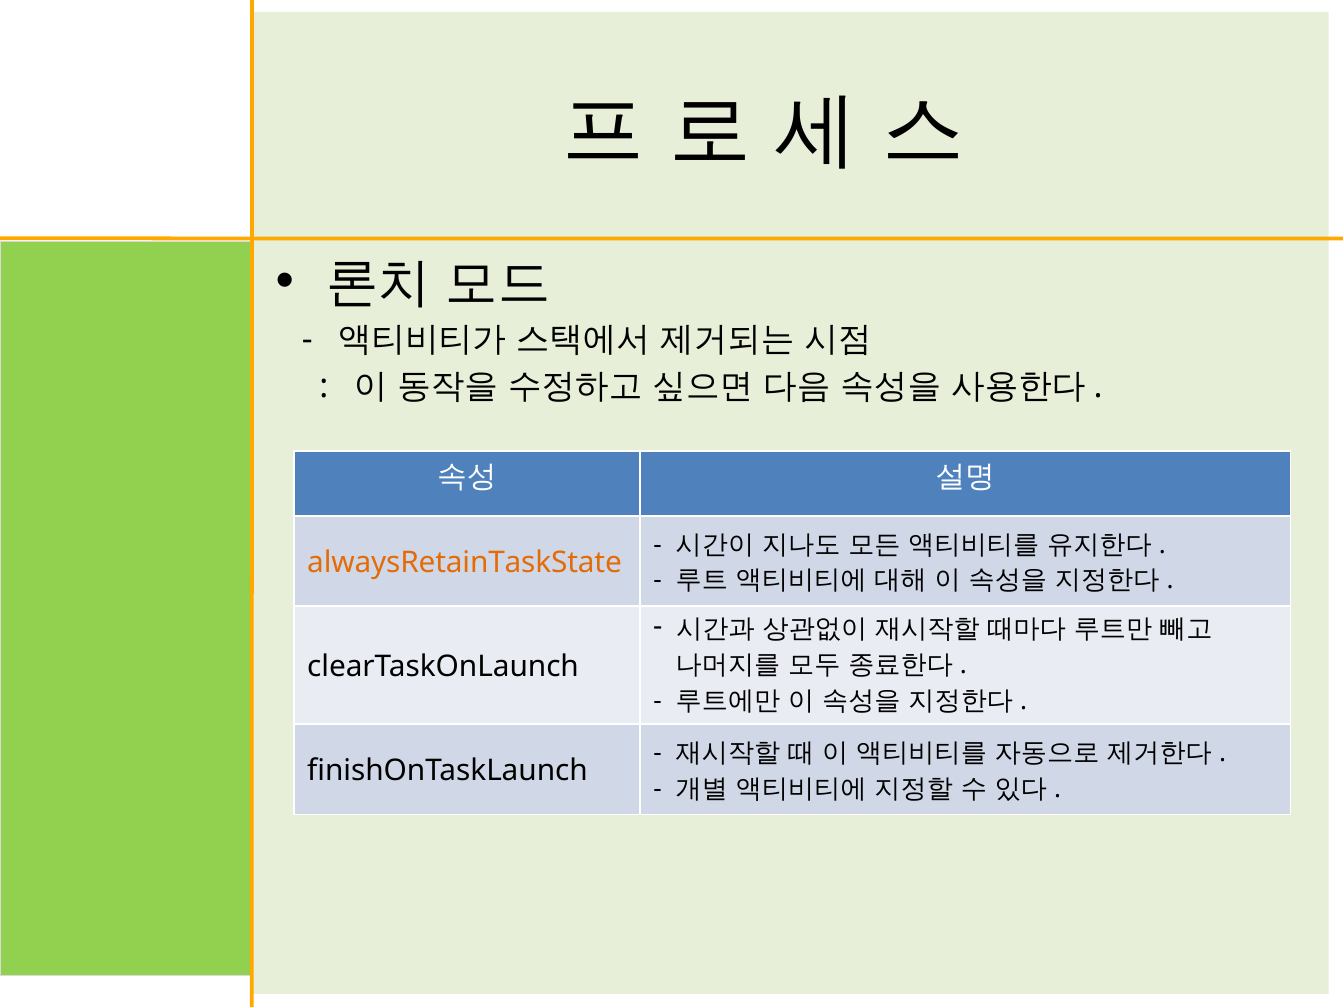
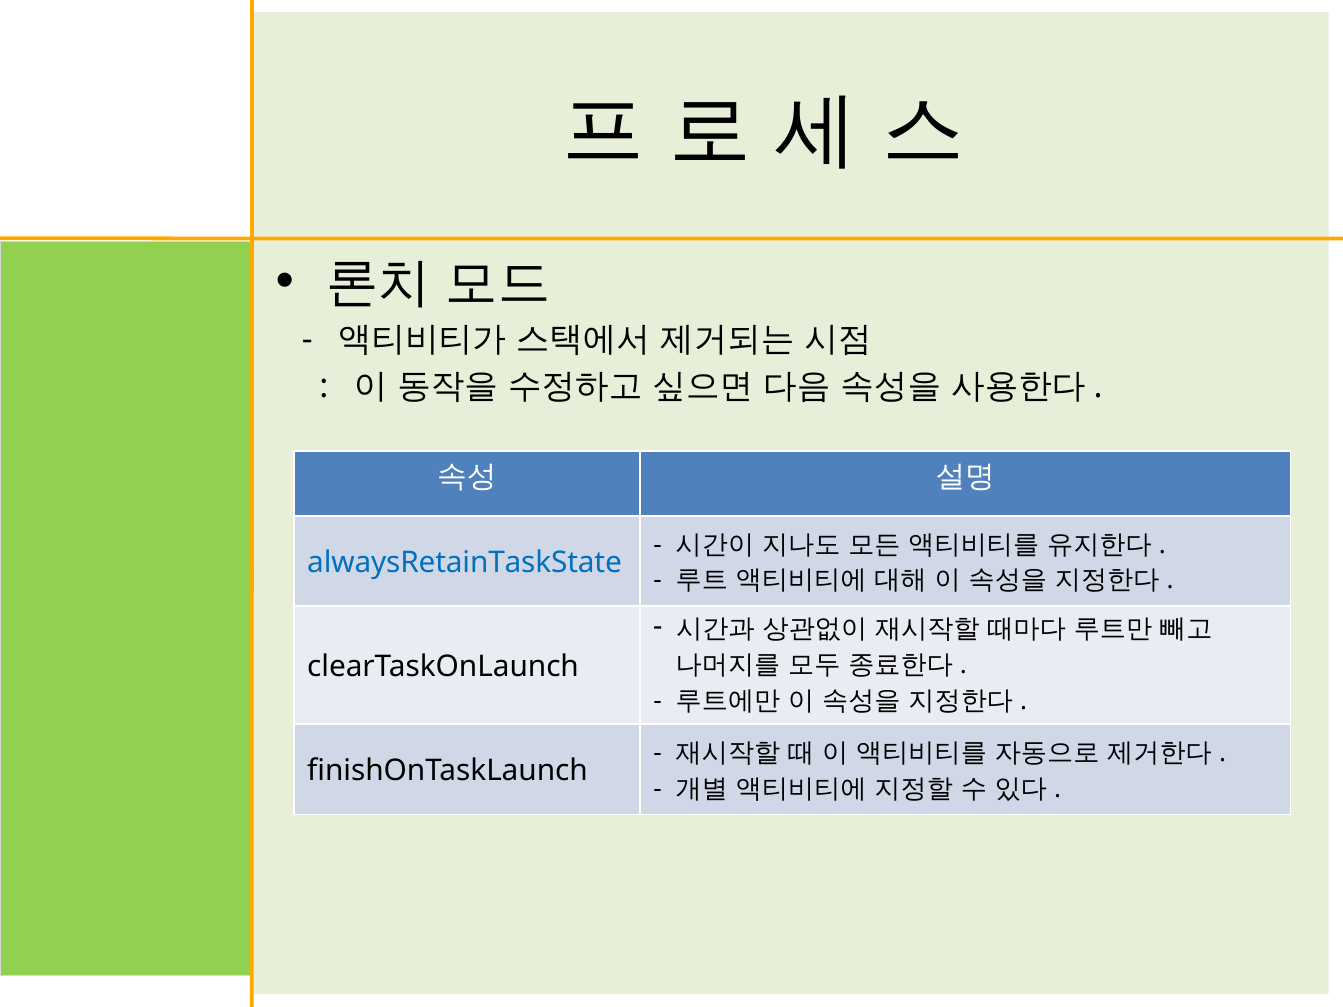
alwaysRetainTaskState colour: orange -> blue (465, 563)
